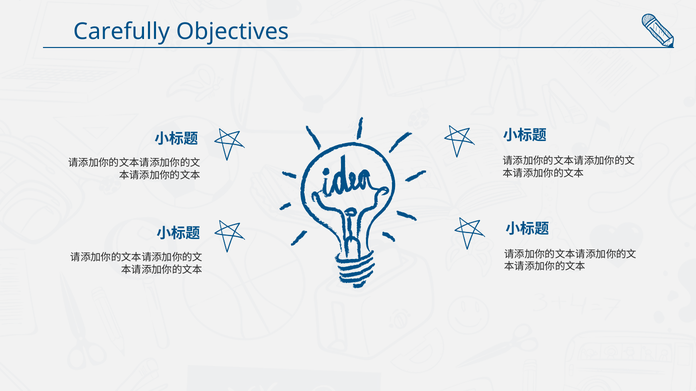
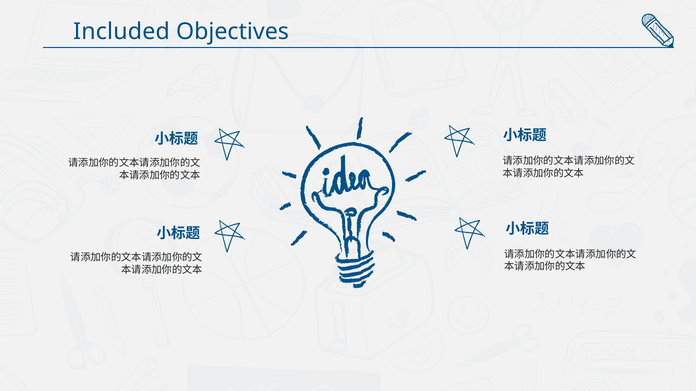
Carefully: Carefully -> Included (122, 32)
